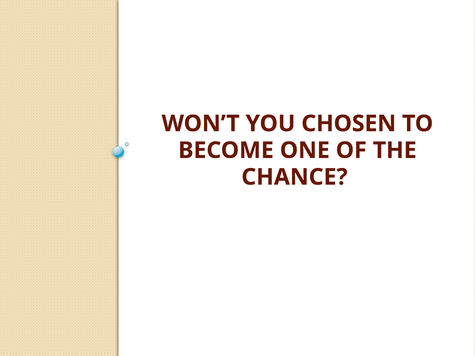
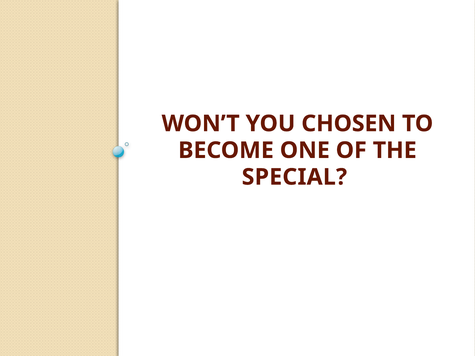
CHANCE: CHANCE -> SPECIAL (294, 177)
